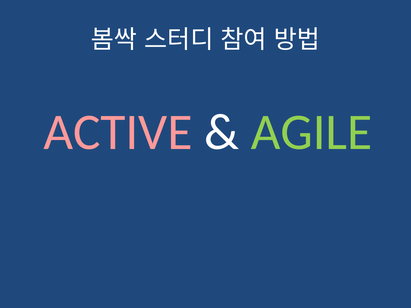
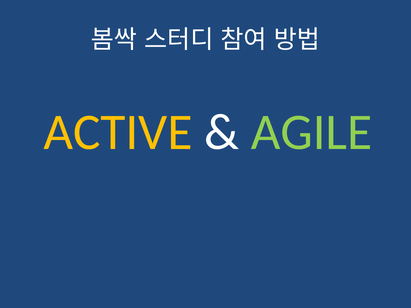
ACTIVE colour: pink -> yellow (118, 132)
